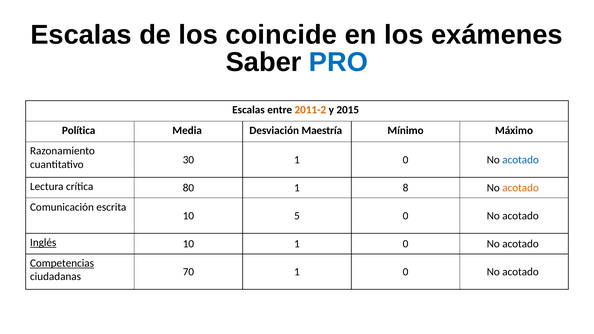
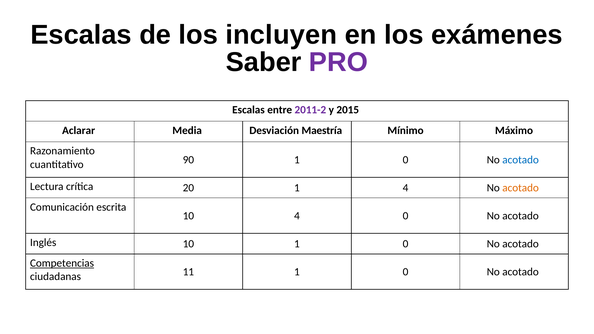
coincide: coincide -> incluyen (281, 35)
PRO colour: blue -> purple (338, 62)
2011-2 colour: orange -> purple (310, 110)
Política: Política -> Aclarar (79, 130)
30: 30 -> 90 (188, 160)
80: 80 -> 20 (188, 188)
1 8: 8 -> 4 (406, 188)
10 5: 5 -> 4 (297, 216)
Inglés underline: present -> none (43, 243)
70: 70 -> 11 (188, 272)
